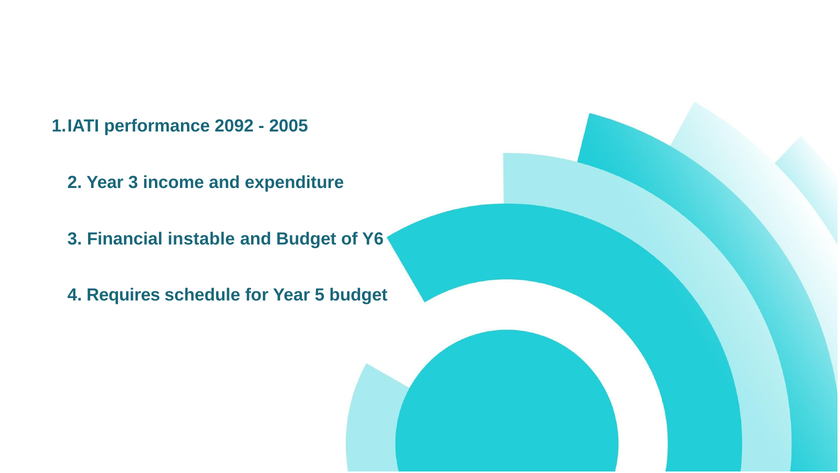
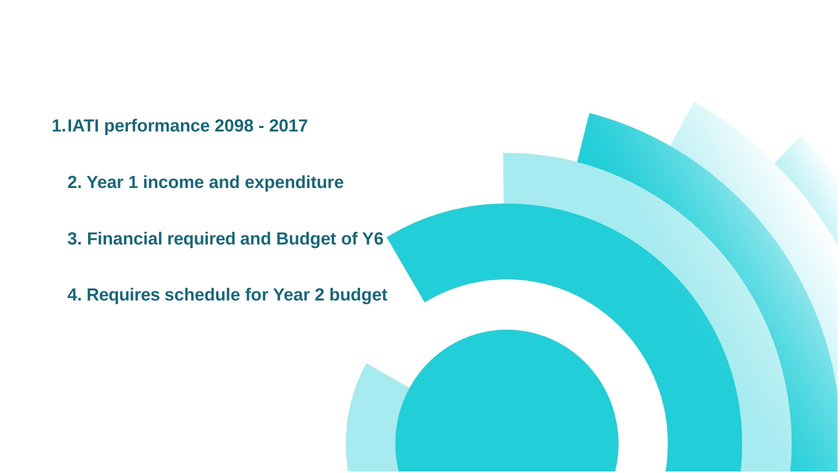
2092: 2092 -> 2098 (234, 126)
2005: 2005 -> 2017 (289, 126)
Year 3: 3 -> 1 (133, 182)
instable: instable -> required (202, 239)
Year 5: 5 -> 2 (320, 295)
